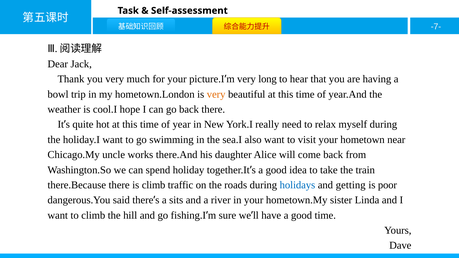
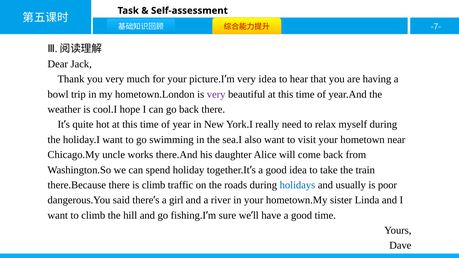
very long: long -> idea (267, 79)
very colour: orange -> purple (216, 94)
getting: getting -> usually (351, 185)
sits: sits -> girl (176, 200)
